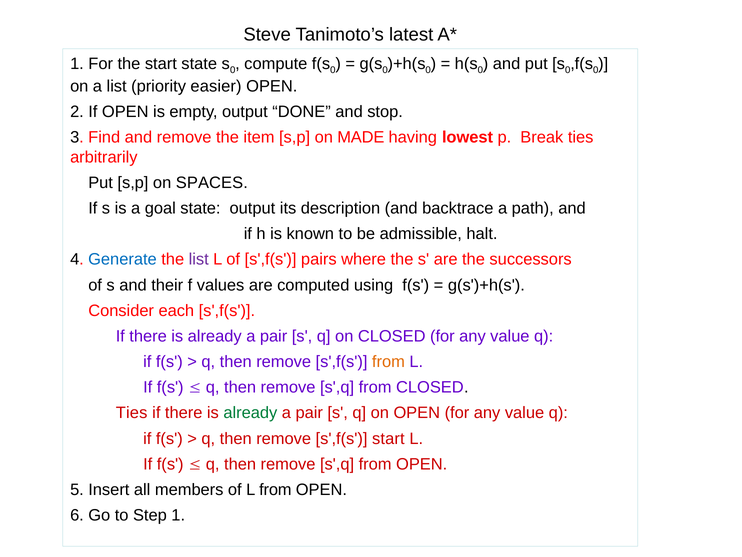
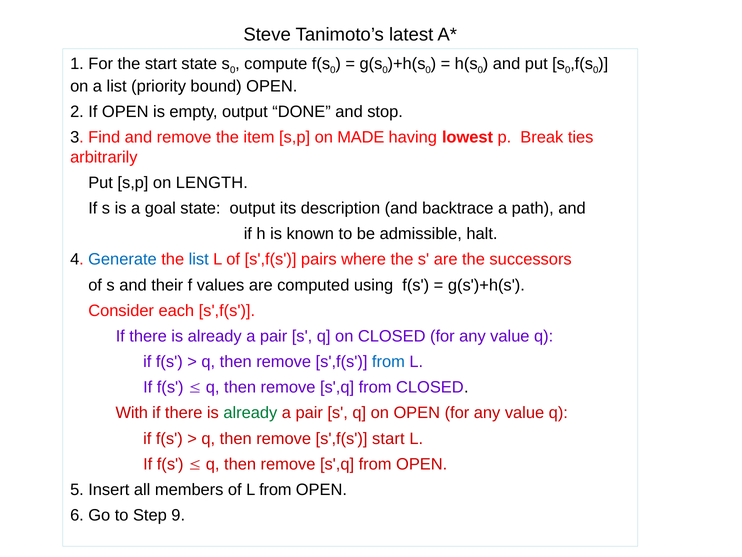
easier: easier -> bound (216, 86)
SPACES: SPACES -> LENGTH (212, 183)
list colour: purple -> blue (199, 259)
from colour: orange -> blue (388, 362)
Ties: Ties -> With (132, 413)
Step 1: 1 -> 9 (178, 515)
